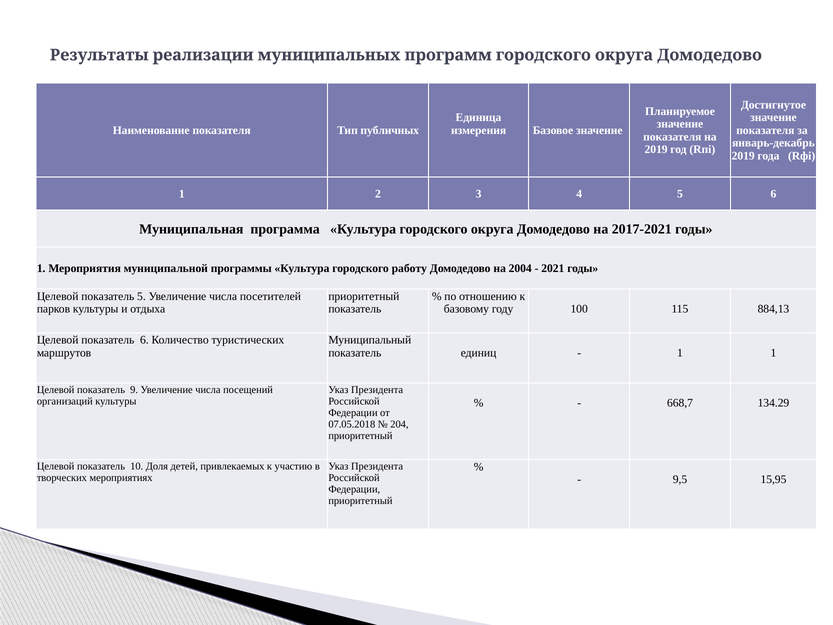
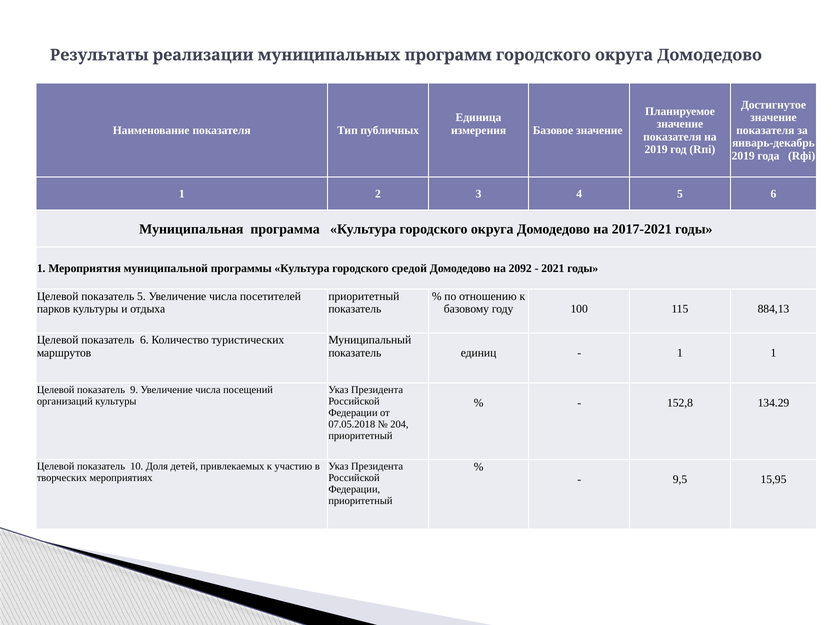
работу: работу -> средой (409, 268)
2004: 2004 -> 2092 (520, 268)
668,7: 668,7 -> 152,8 (680, 403)
